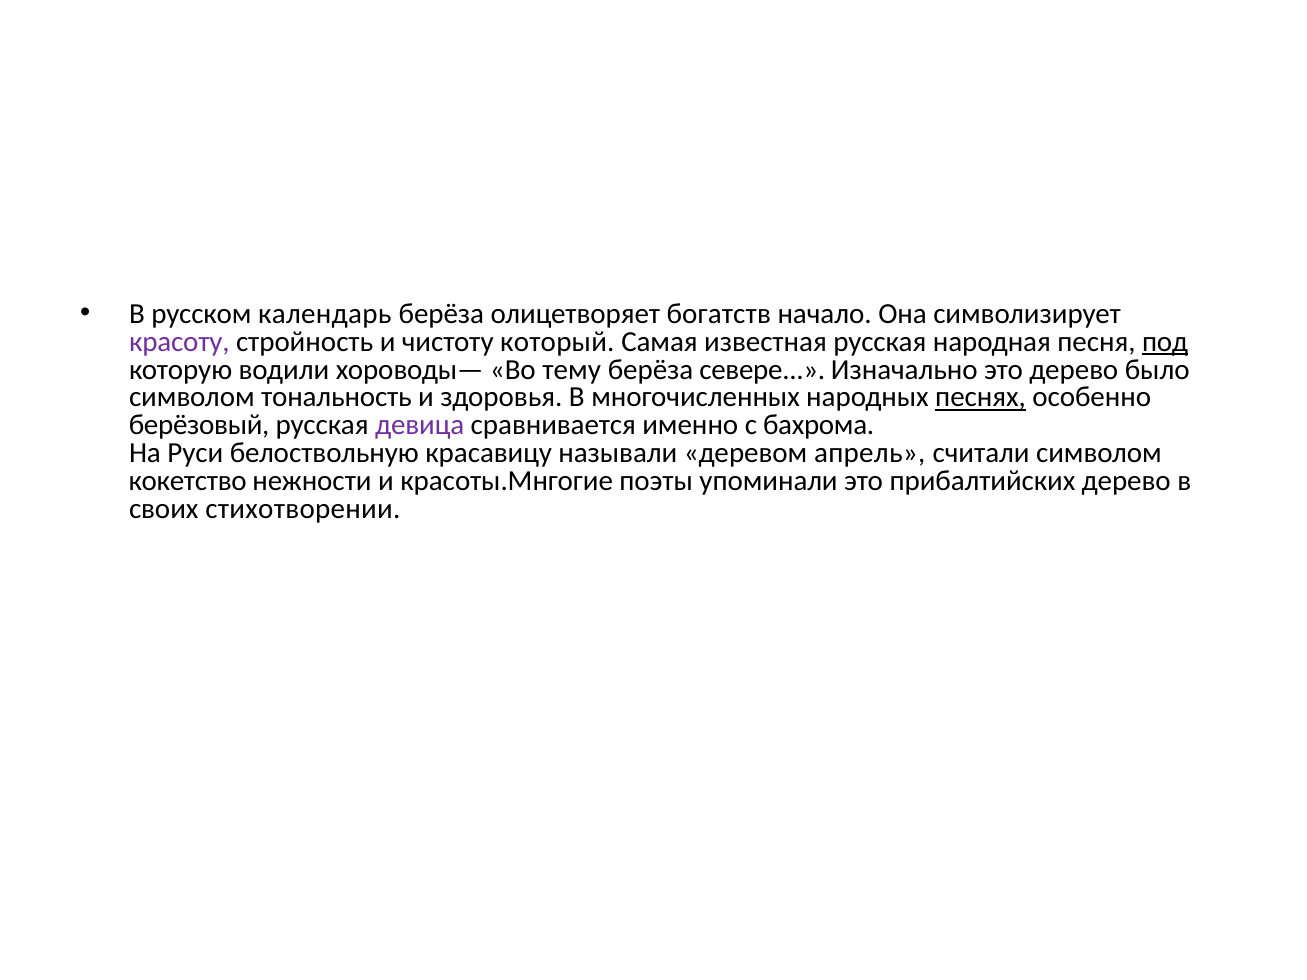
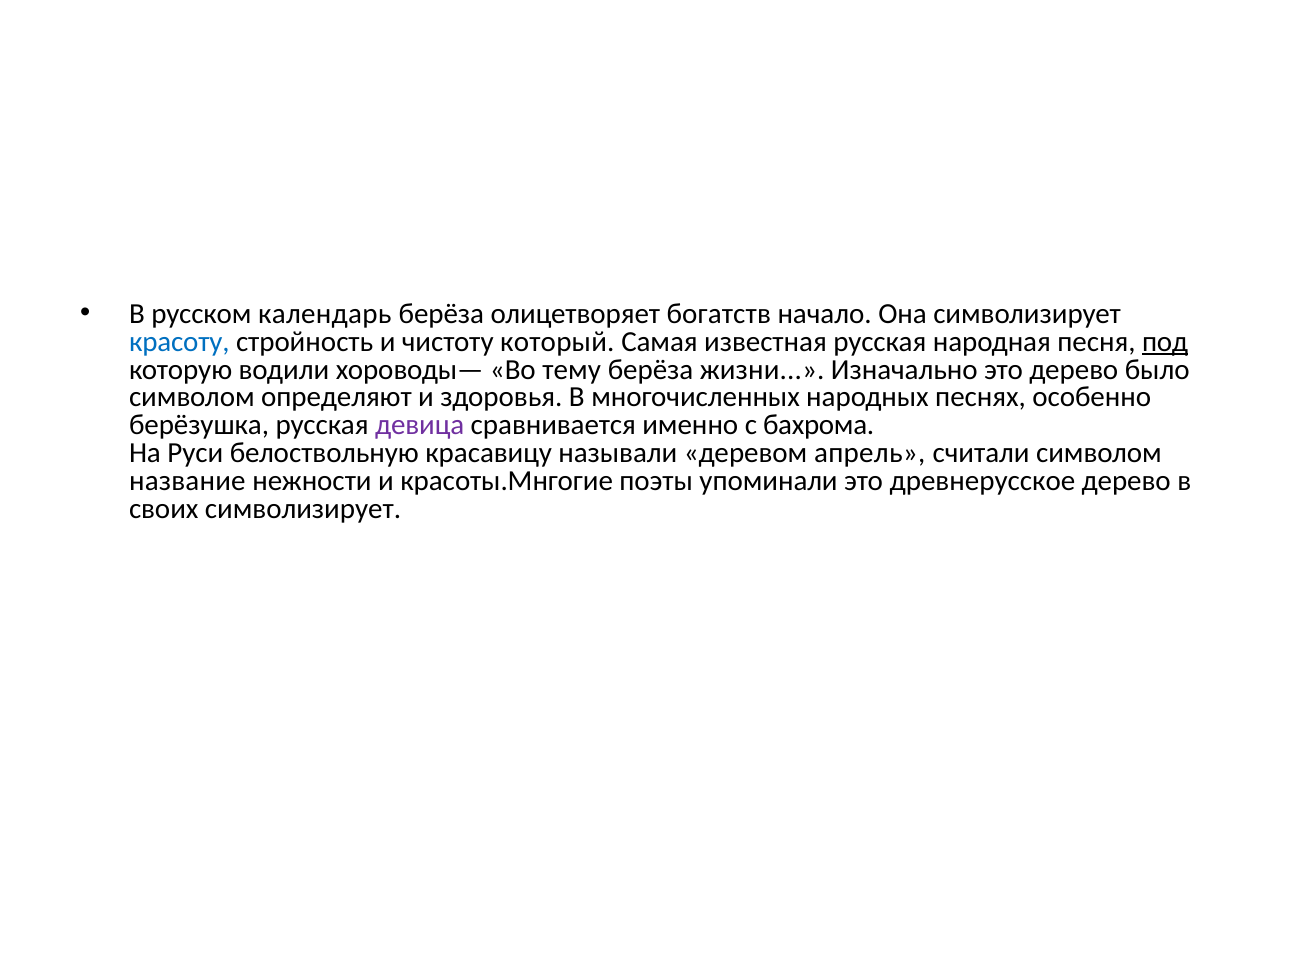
красоту colour: purple -> blue (179, 342)
севере: севере -> жизни (762, 370)
тональность: тональность -> определяют (336, 397)
песнях underline: present -> none (981, 397)
берёзовый: берёзовый -> берёзушка (199, 425)
кокетство: кокетство -> название (187, 481)
прибалтийских: прибалтийских -> древнерусское (982, 481)
своих стихотворении: стихотворении -> символизирует (303, 509)
